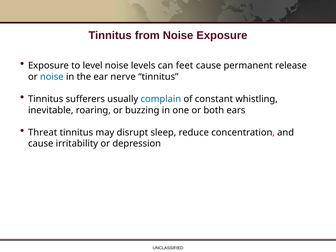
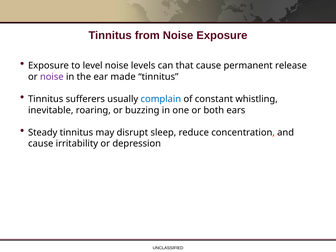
feet: feet -> that (185, 66)
noise colour: blue -> purple (52, 77)
nerve: nerve -> made (123, 77)
Threat: Threat -> Steady (43, 132)
